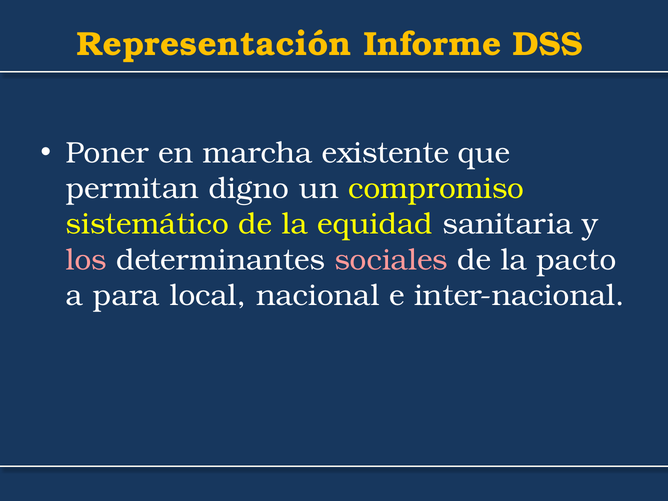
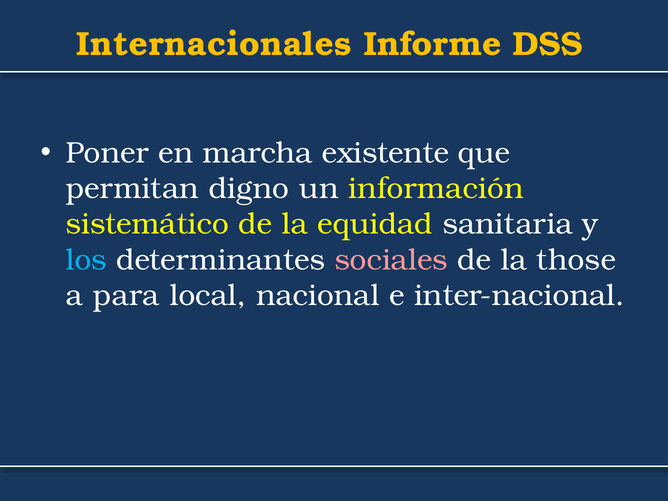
Representación: Representación -> Internacionales (214, 44)
compromiso: compromiso -> información (436, 188)
los colour: pink -> light blue (86, 260)
pacto: pacto -> those (576, 260)
